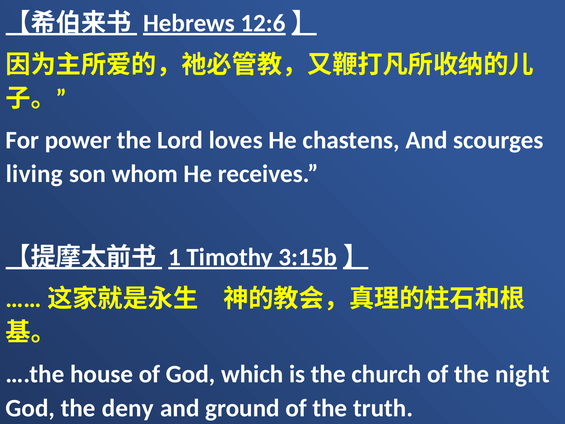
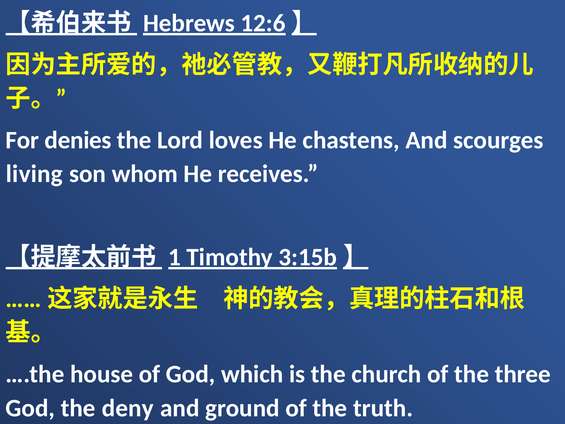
power: power -> denies (78, 140)
night: night -> three (523, 374)
